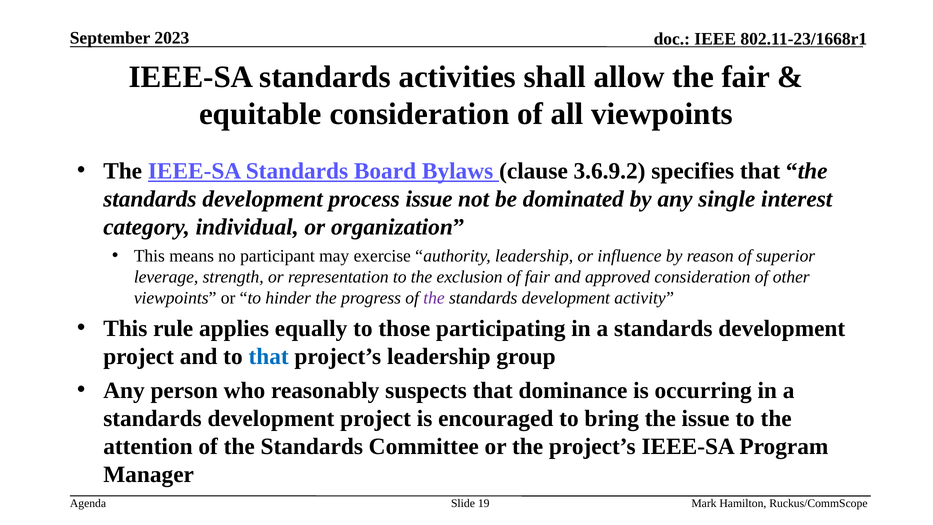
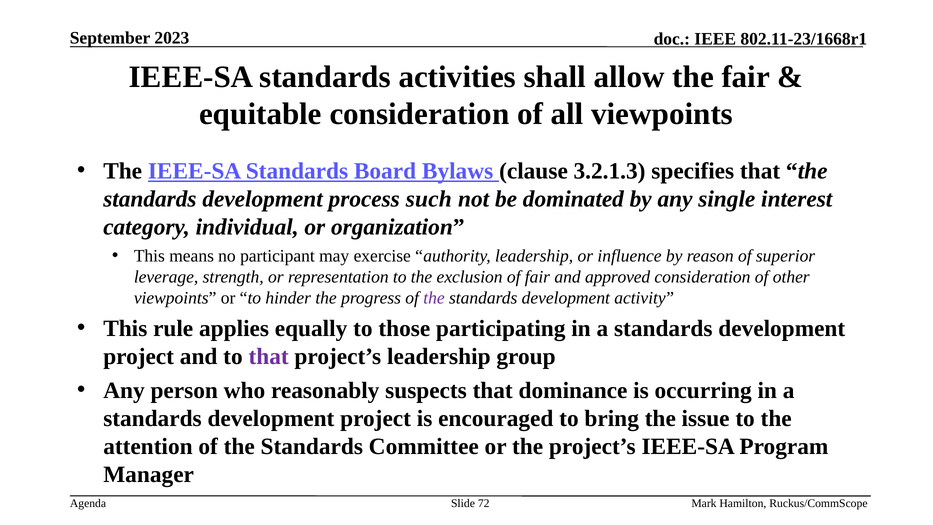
3.6.9.2: 3.6.9.2 -> 3.2.1.3 (610, 171)
process issue: issue -> such (429, 199)
that colour: blue -> purple (269, 356)
19: 19 -> 72 (484, 503)
